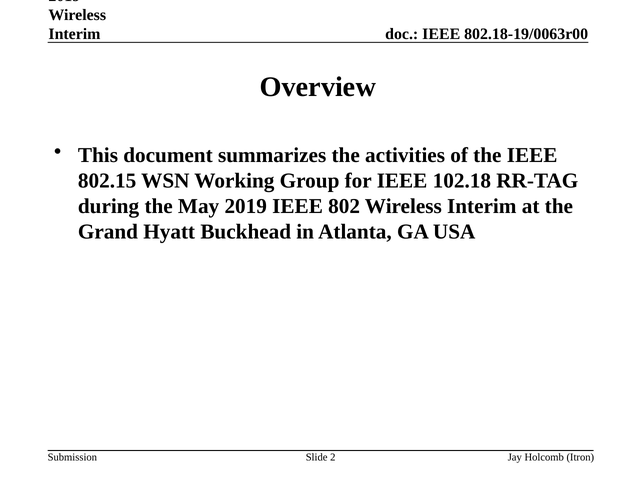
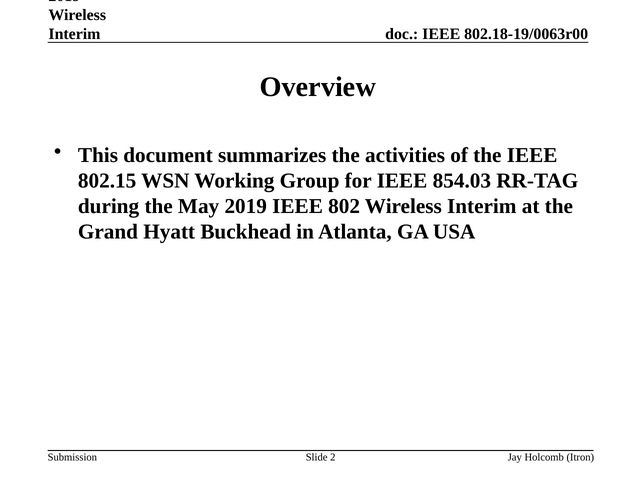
102.18: 102.18 -> 854.03 (462, 181)
